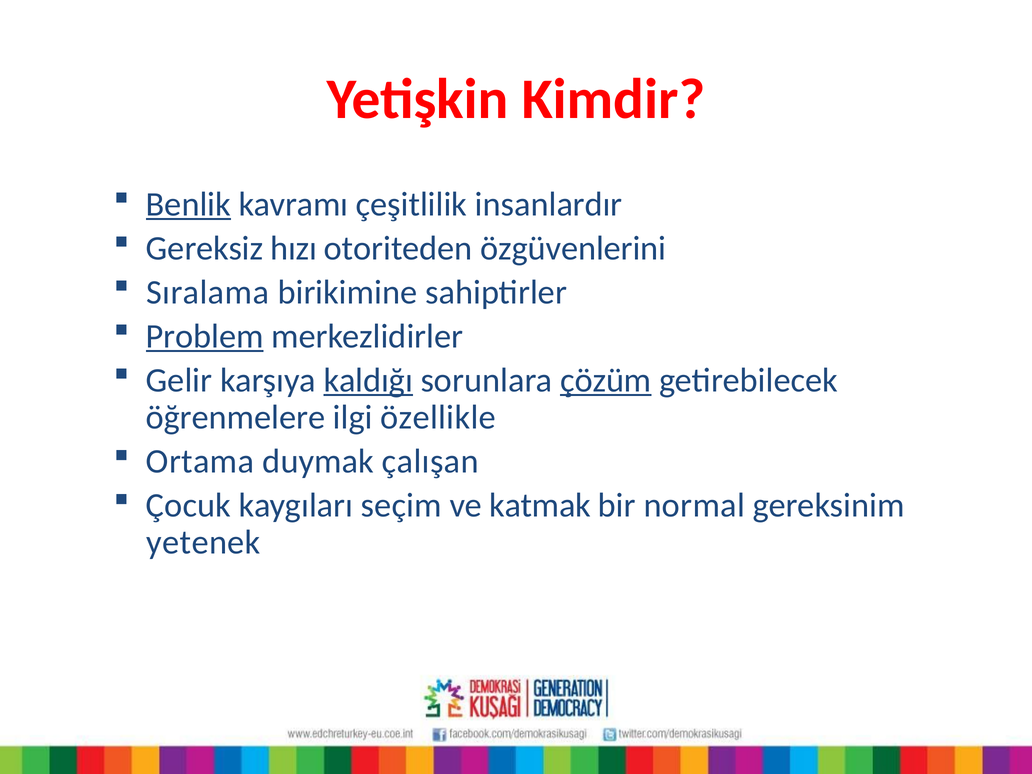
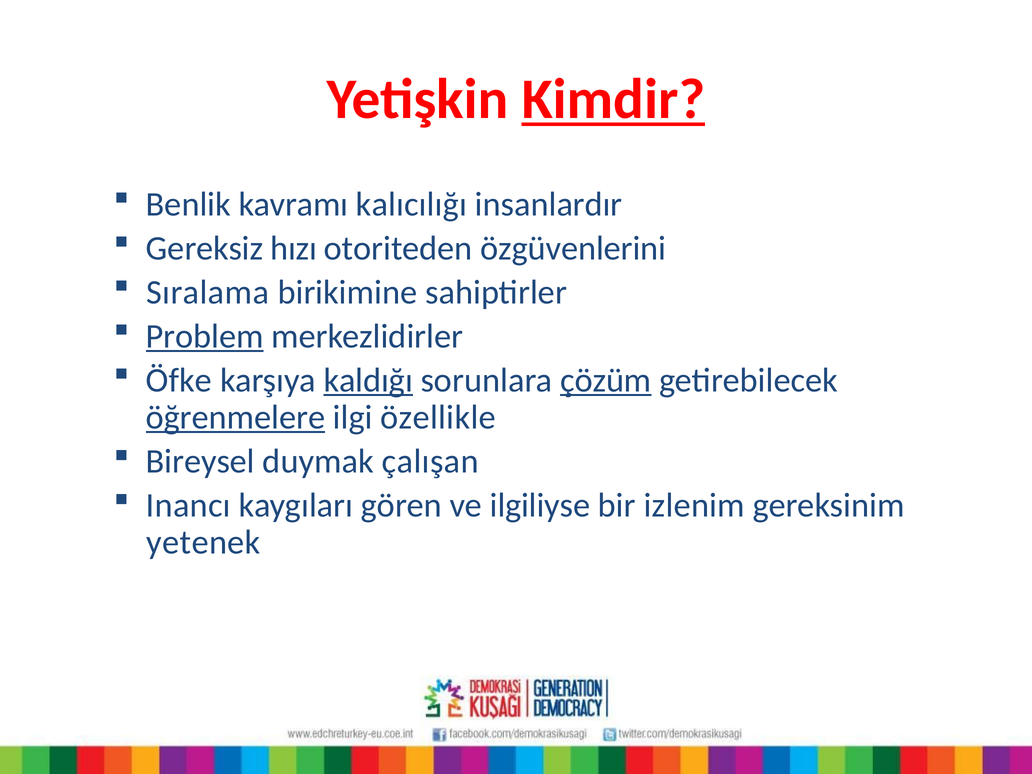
Kimdir underline: none -> present (613, 99)
Benlik underline: present -> none (188, 204)
çeşitlilik: çeşitlilik -> kalıcılığı (411, 204)
Gelir: Gelir -> Öfke (179, 380)
öğrenmelere underline: none -> present (235, 417)
Ortama: Ortama -> Bireysel (200, 461)
Çocuk: Çocuk -> Inancı (188, 505)
seçim: seçim -> gören (401, 505)
katmak: katmak -> ilgiliyse (540, 505)
normal: normal -> izlenim (694, 505)
